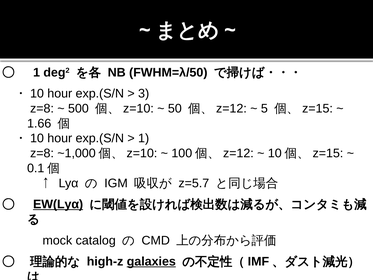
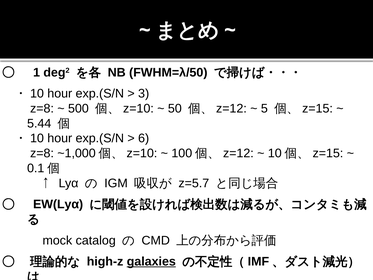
1.66: 1.66 -> 5.44 (39, 123)
1: 1 -> 6 (144, 138)
EW(Lyα underline: present -> none (58, 204)
